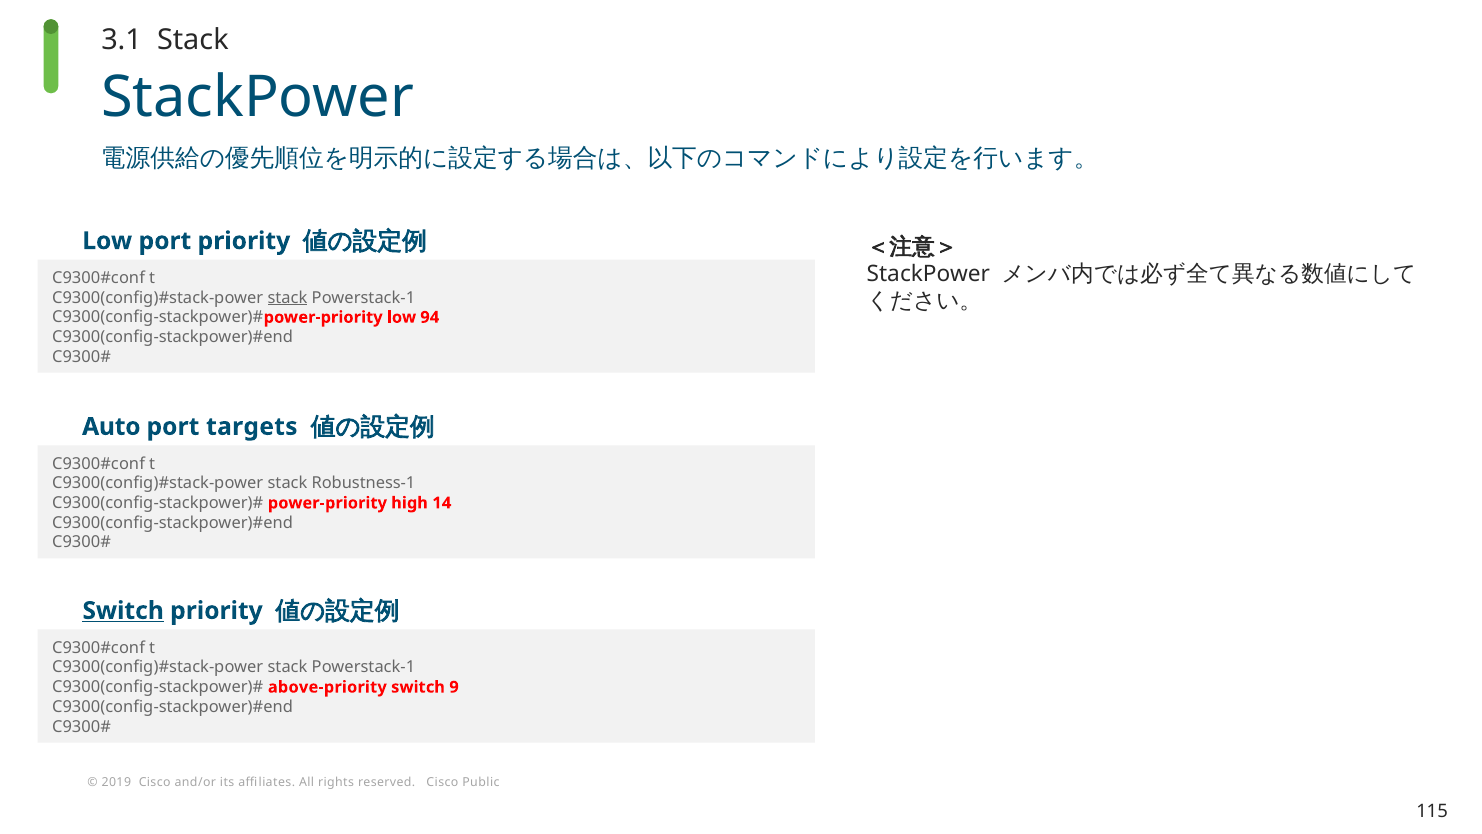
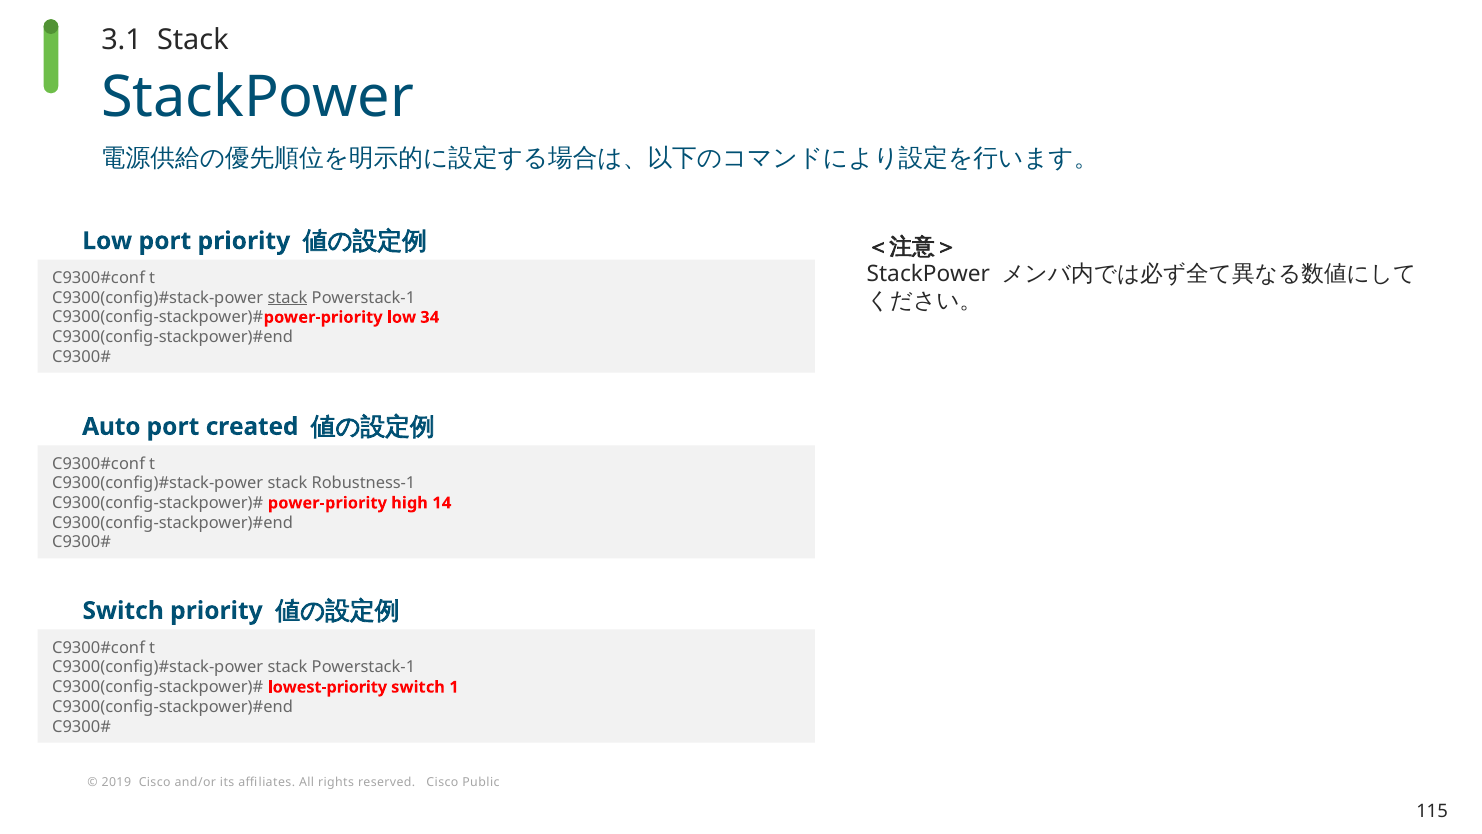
94: 94 -> 34 (430, 317)
targets: targets -> created (252, 426)
Switch underline: present -> none (123, 611)
above-priority: above-priority -> lowest-priority (327, 687)
9: 9 -> 1 (454, 687)
